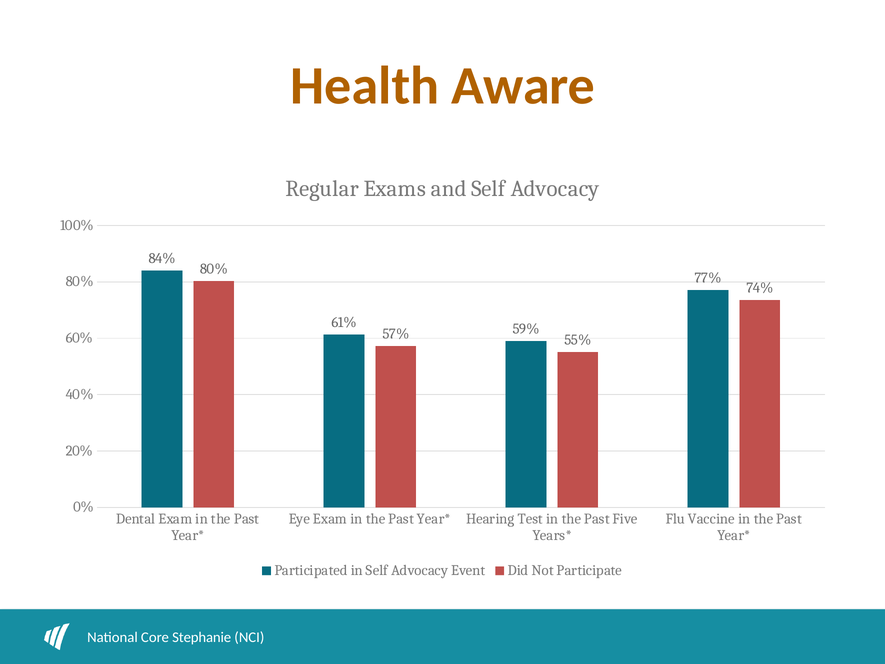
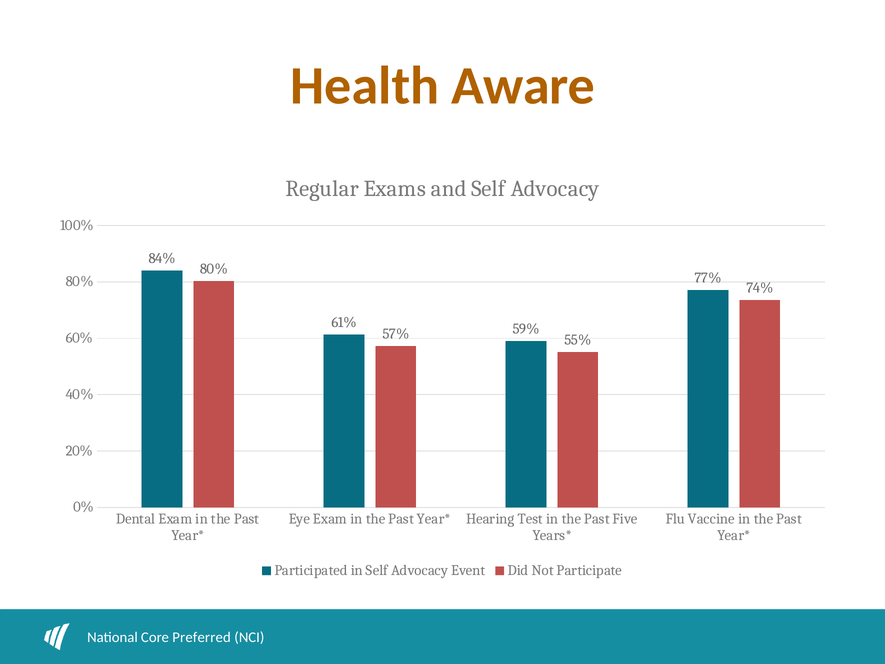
Stephanie: Stephanie -> Preferred (202, 637)
